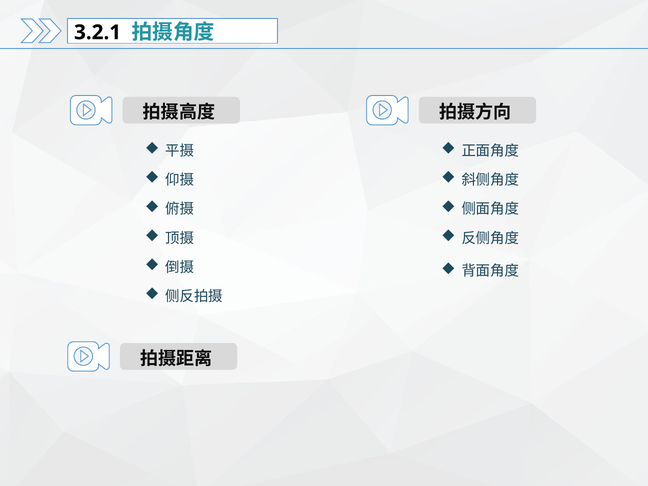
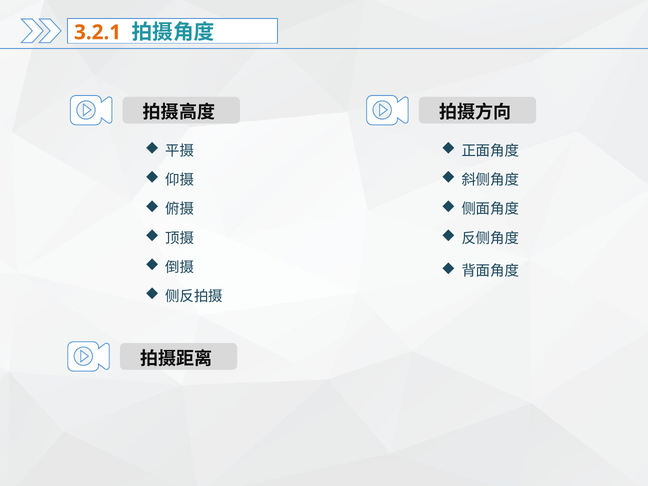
3.2.1 colour: black -> orange (98, 32)
